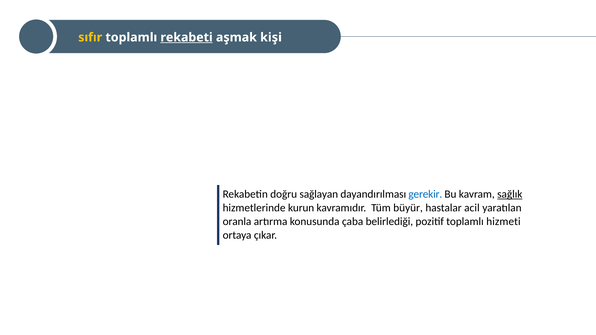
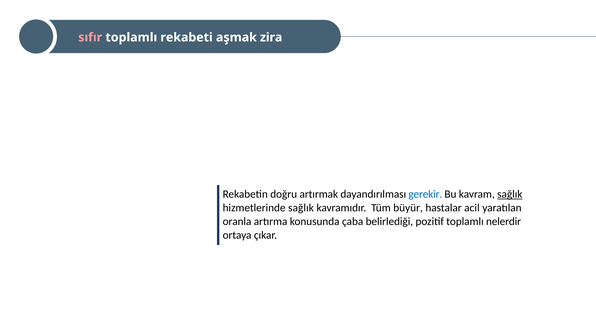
sıfır colour: yellow -> pink (90, 37)
rekabeti underline: present -> none (187, 37)
kişi: kişi -> zira (271, 37)
sağlayan: sağlayan -> artırmak (319, 194)
hizmetlerinde kurun: kurun -> sağlık (301, 208)
hizmeti: hizmeti -> nelerdir (504, 222)
